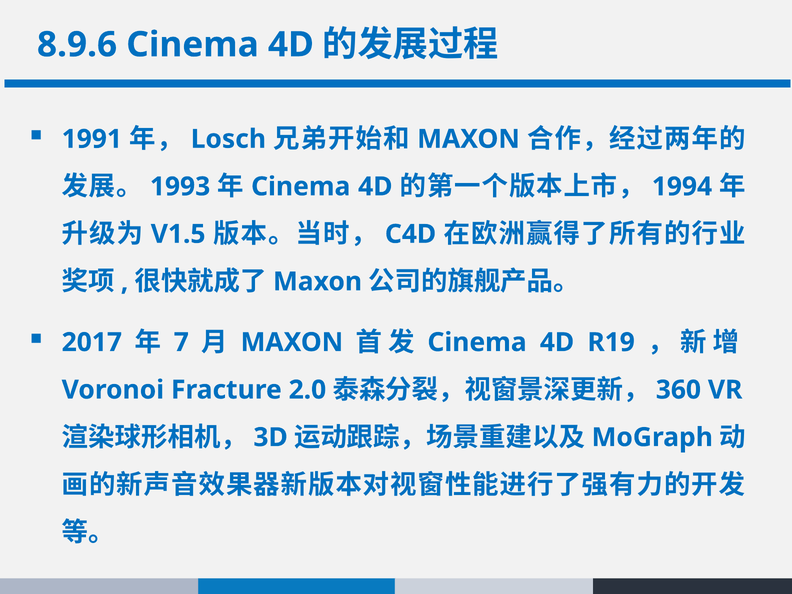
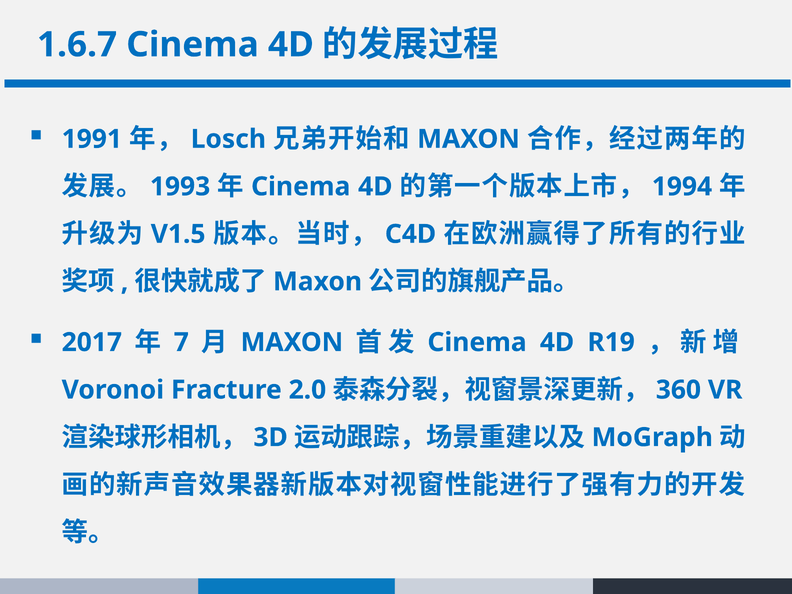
8.9.6: 8.9.6 -> 1.6.7 (77, 45)
